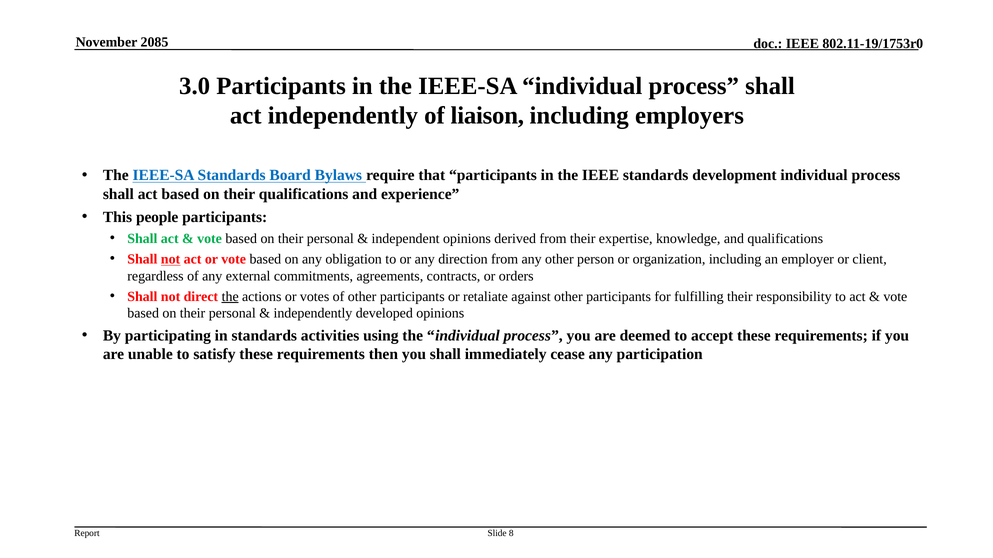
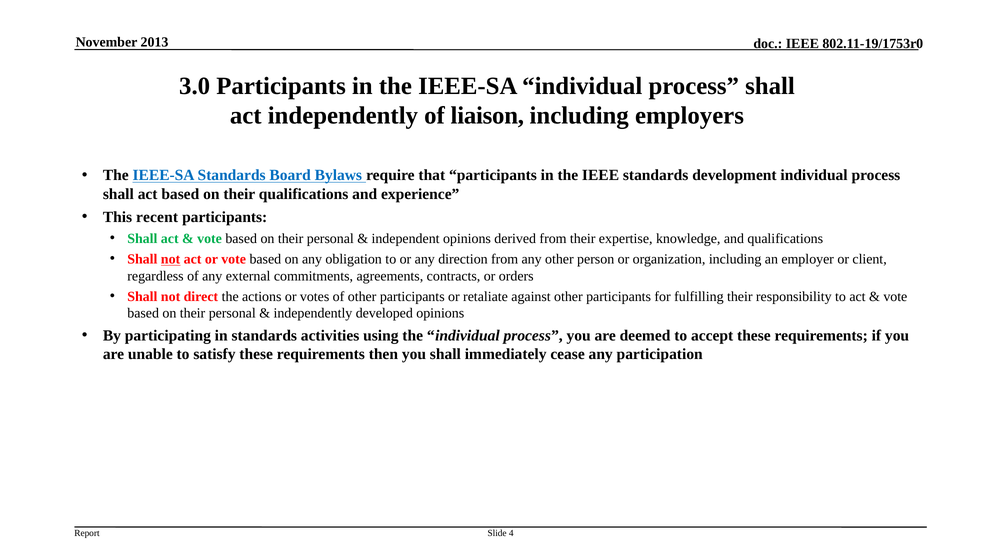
2085: 2085 -> 2013 (154, 42)
people: people -> recent (157, 217)
the underline: present -> none (230, 297)
8: 8 -> 4 (511, 534)
